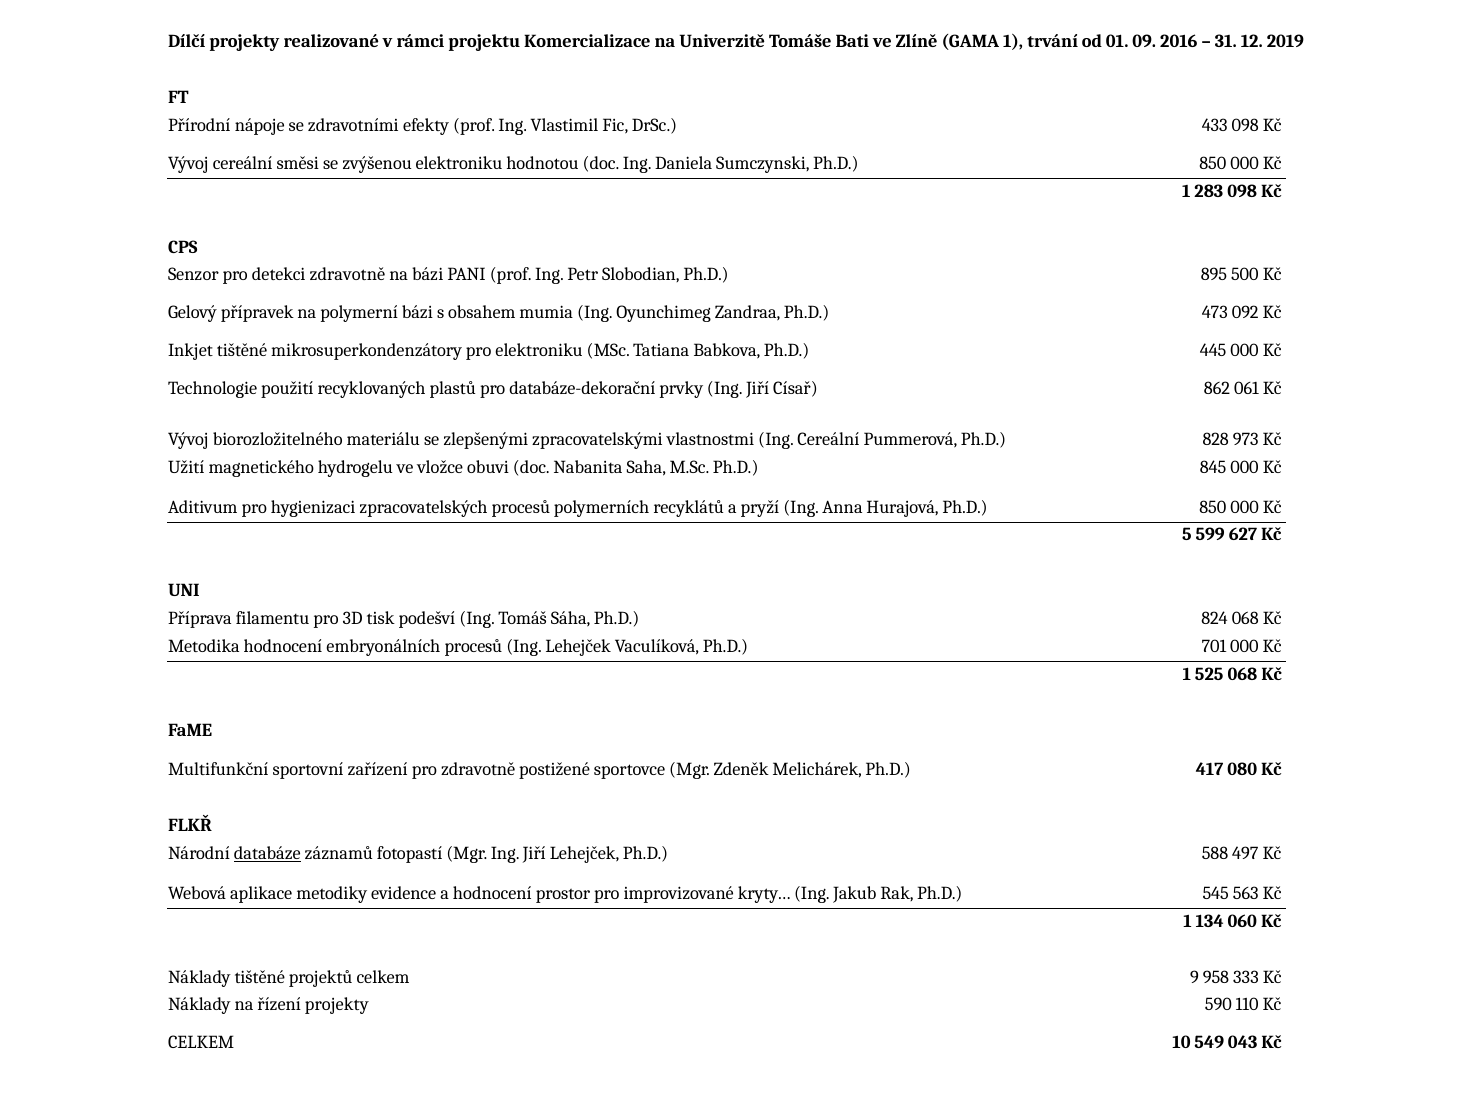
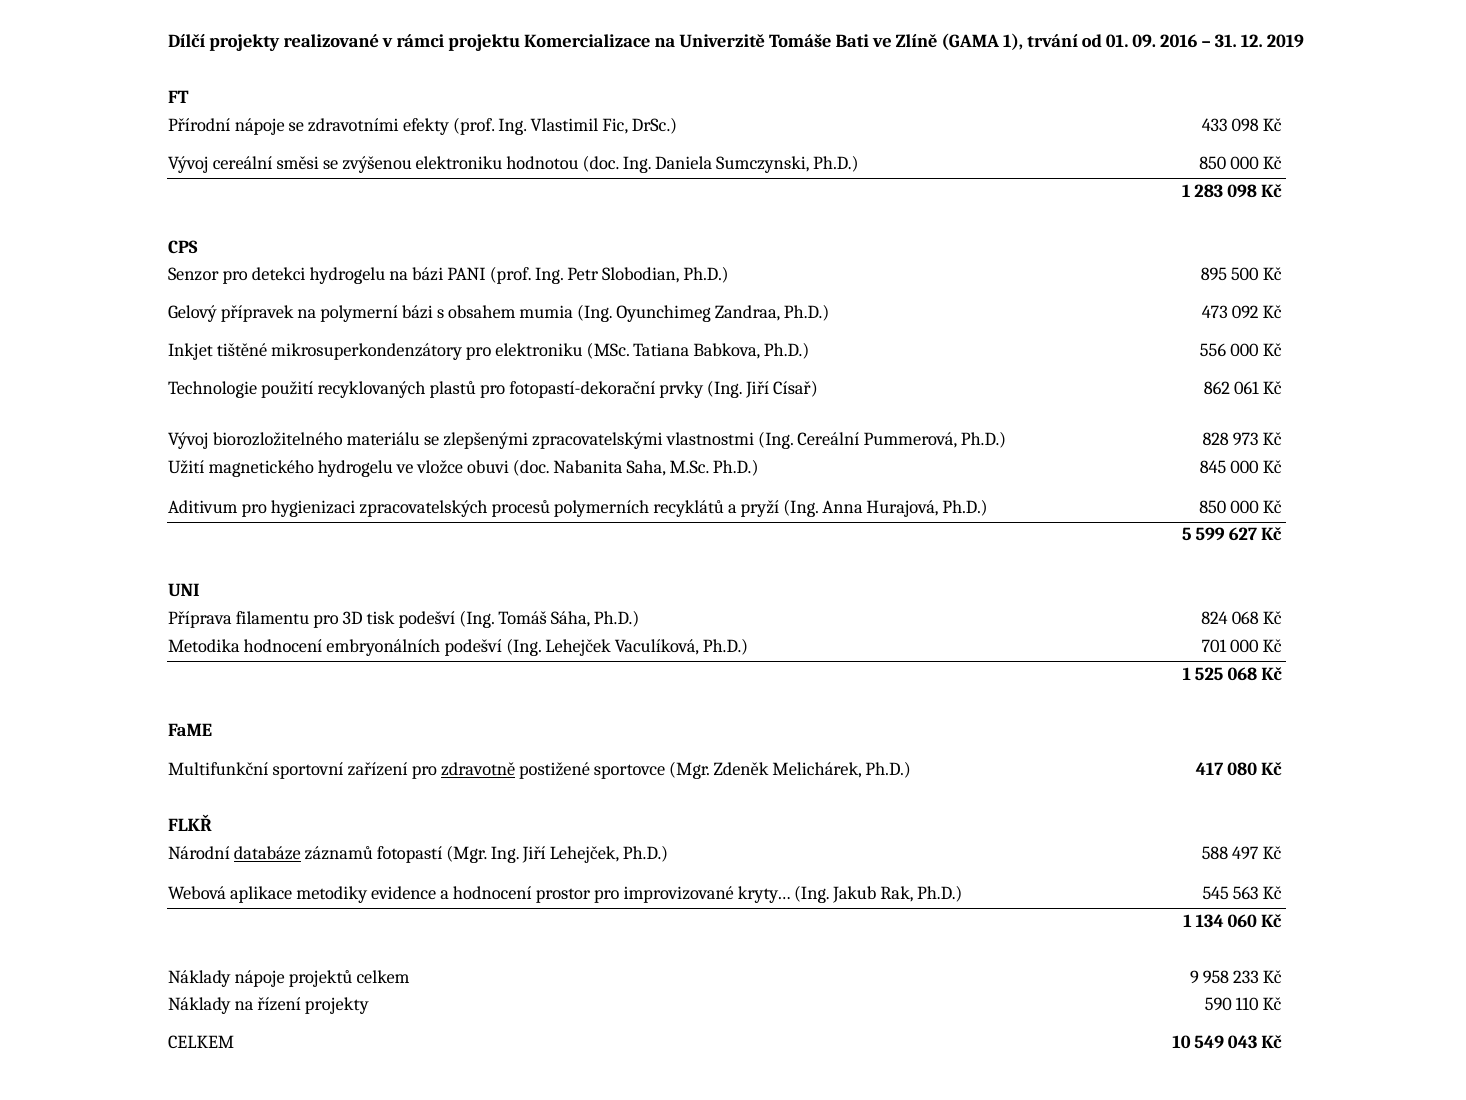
detekci zdravotně: zdravotně -> hydrogelu (347, 275)
445: 445 -> 556 (1213, 351)
databáze-dekorační: databáze-dekorační -> fotopastí-dekorační (582, 389)
embryonálních procesů: procesů -> podešví (473, 646)
zdravotně underline: none -> present (478, 770)
Náklady tištěné: tištěné -> nápoje (260, 977)
333: 333 -> 233 (1246, 977)
